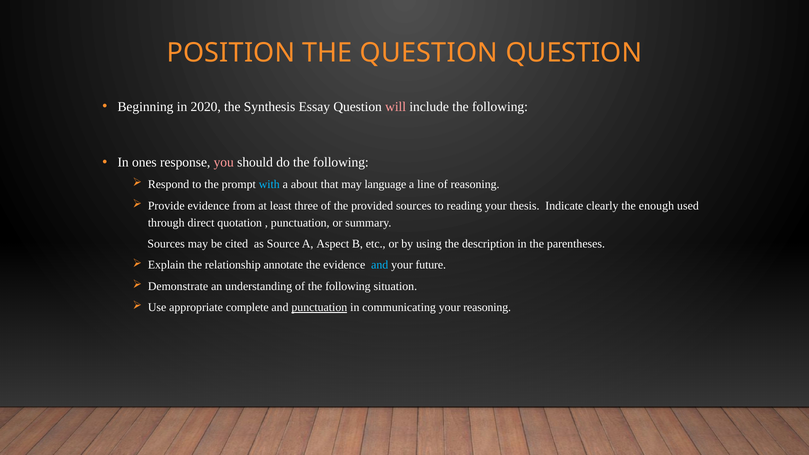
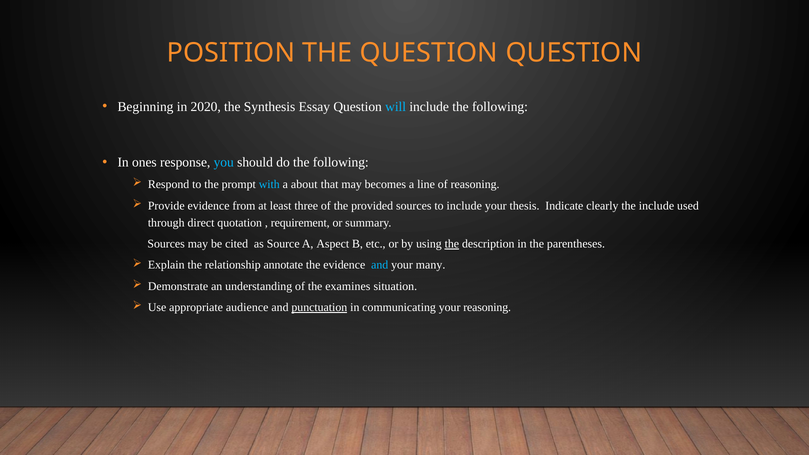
will colour: pink -> light blue (396, 107)
you colour: pink -> light blue (224, 162)
language: language -> becomes (385, 184)
to reading: reading -> include (464, 206)
the enough: enough -> include (656, 206)
punctuation: punctuation -> requirement (300, 223)
the underline: none -> present (452, 244)
future: future -> many (431, 265)
of the following: following -> examines (348, 286)
complete: complete -> audience (247, 308)
